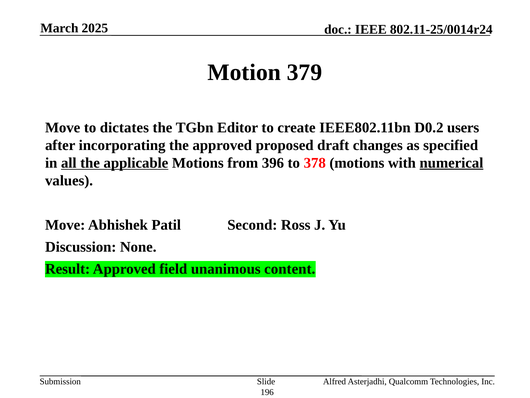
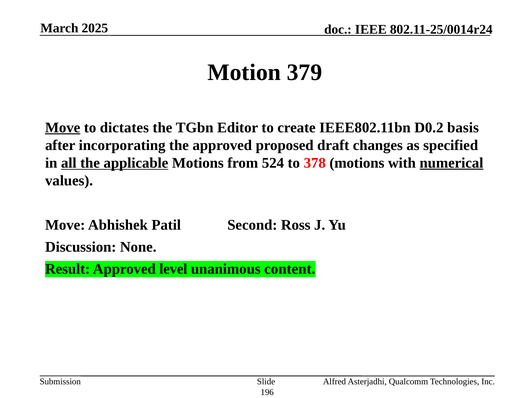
Move underline: none -> present (63, 127)
users: users -> basis (463, 127)
396: 396 -> 524 (273, 163)
field: field -> level (173, 269)
